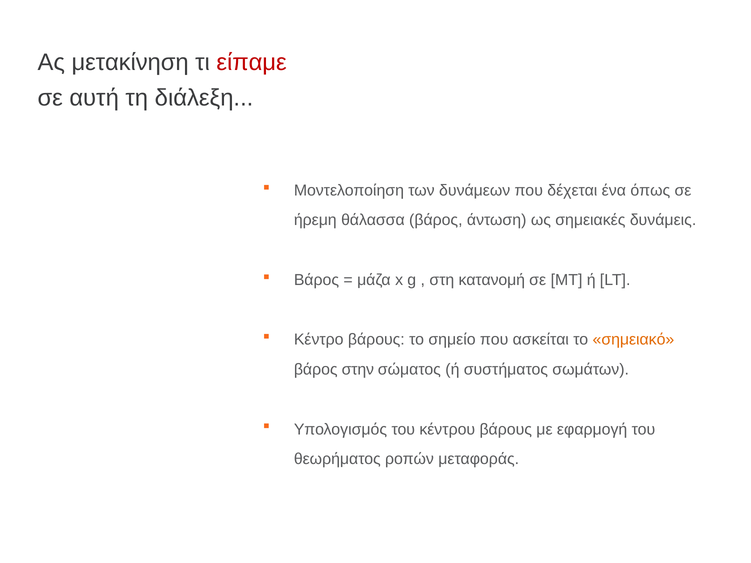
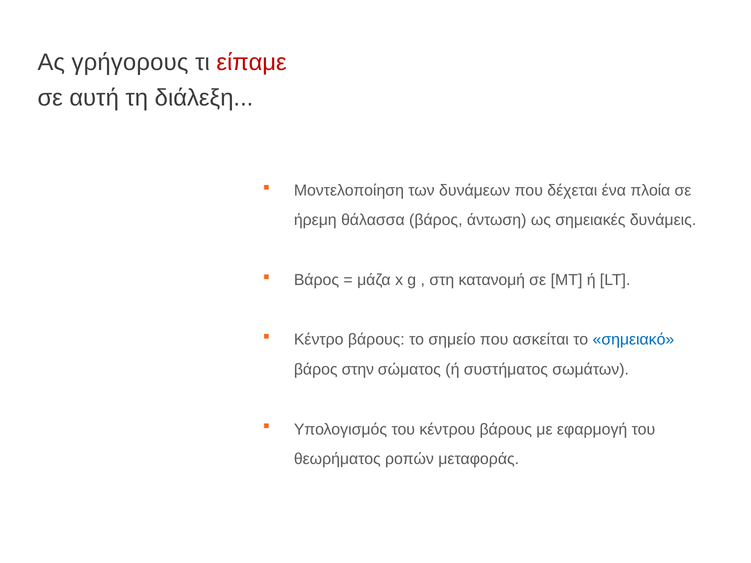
μετακίνηση: μετακίνηση -> γρήγορους (130, 62)
όπως: όπως -> πλοία (650, 190)
σημειακό colour: orange -> blue (633, 340)
